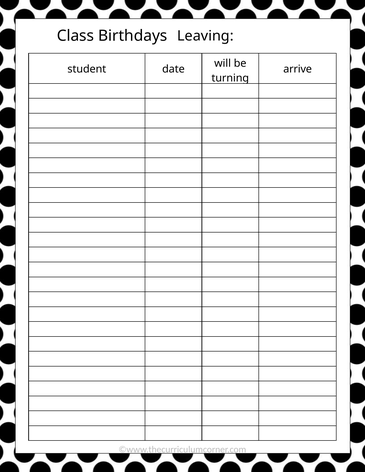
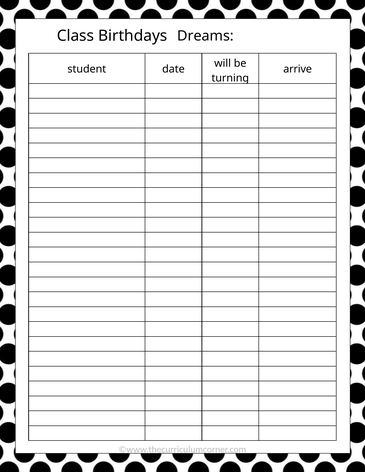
Leaving: Leaving -> Dreams (205, 36)
